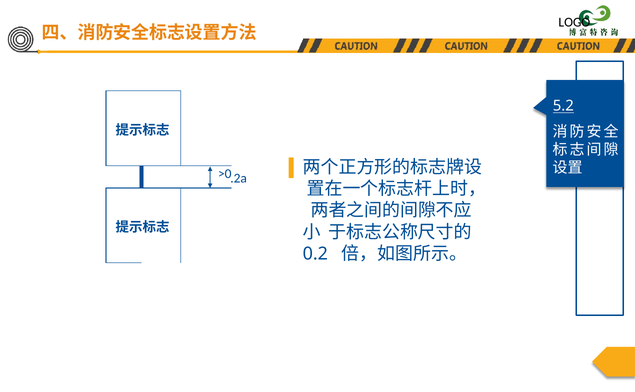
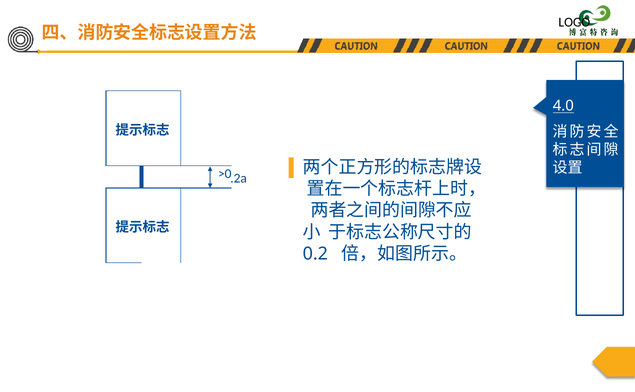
5.2: 5.2 -> 4.0 (563, 106)
